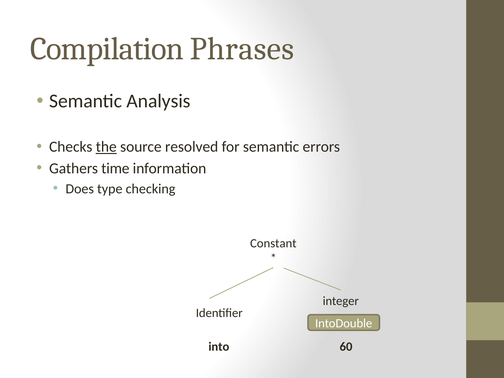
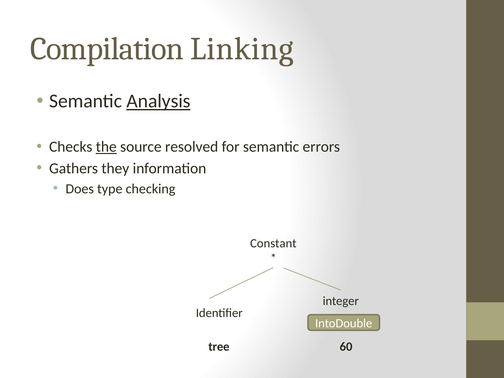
Phrases: Phrases -> Linking (242, 49)
Analysis underline: none -> present (158, 101)
time: time -> they (115, 168)
into: into -> tree (219, 347)
